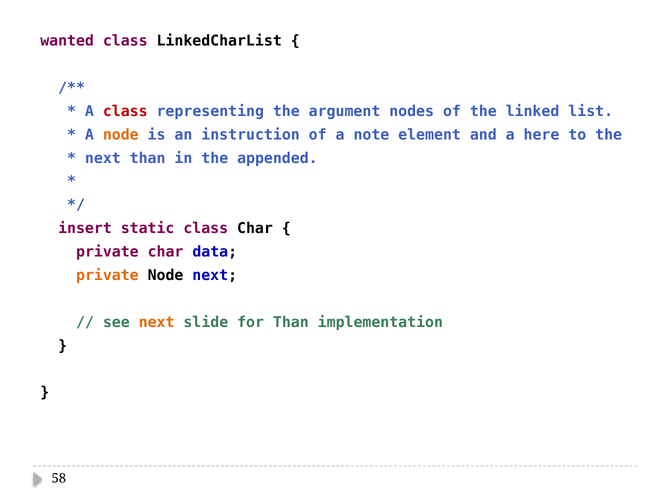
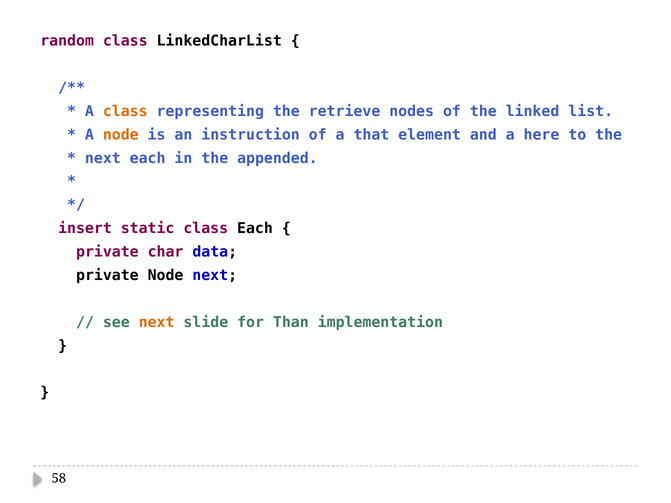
wanted: wanted -> random (67, 41)
class colour: red -> orange (125, 111)
argument: argument -> retrieve (345, 111)
note: note -> that (371, 135)
next than: than -> each (148, 158)
class Char: Char -> Each (255, 229)
private colour: orange -> black (107, 275)
